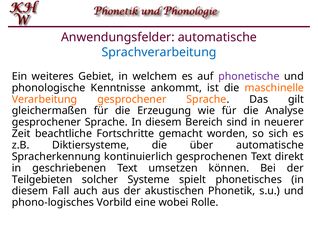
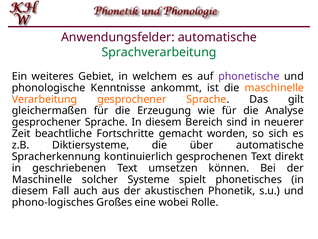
Sprachverarbeitung colour: blue -> green (159, 52)
Teilgebieten: Teilgebieten -> Maschinelle (42, 179)
Vorbild: Vorbild -> Großes (114, 202)
